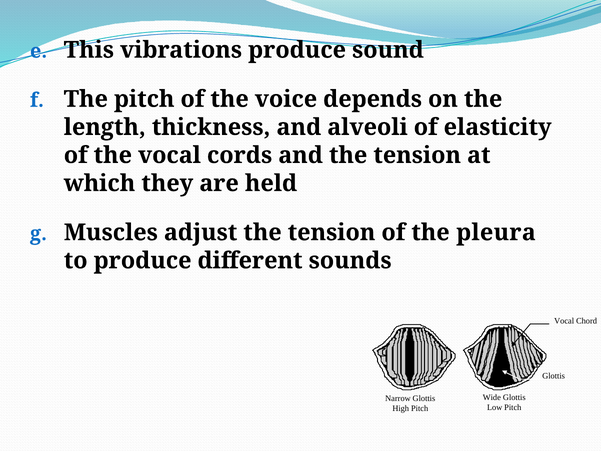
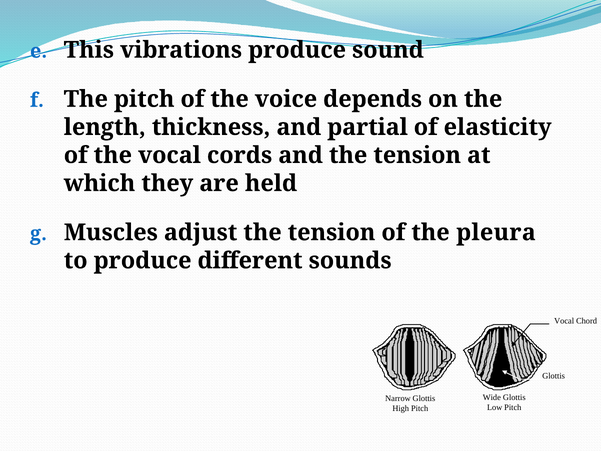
alveoli: alveoli -> partial (368, 127)
